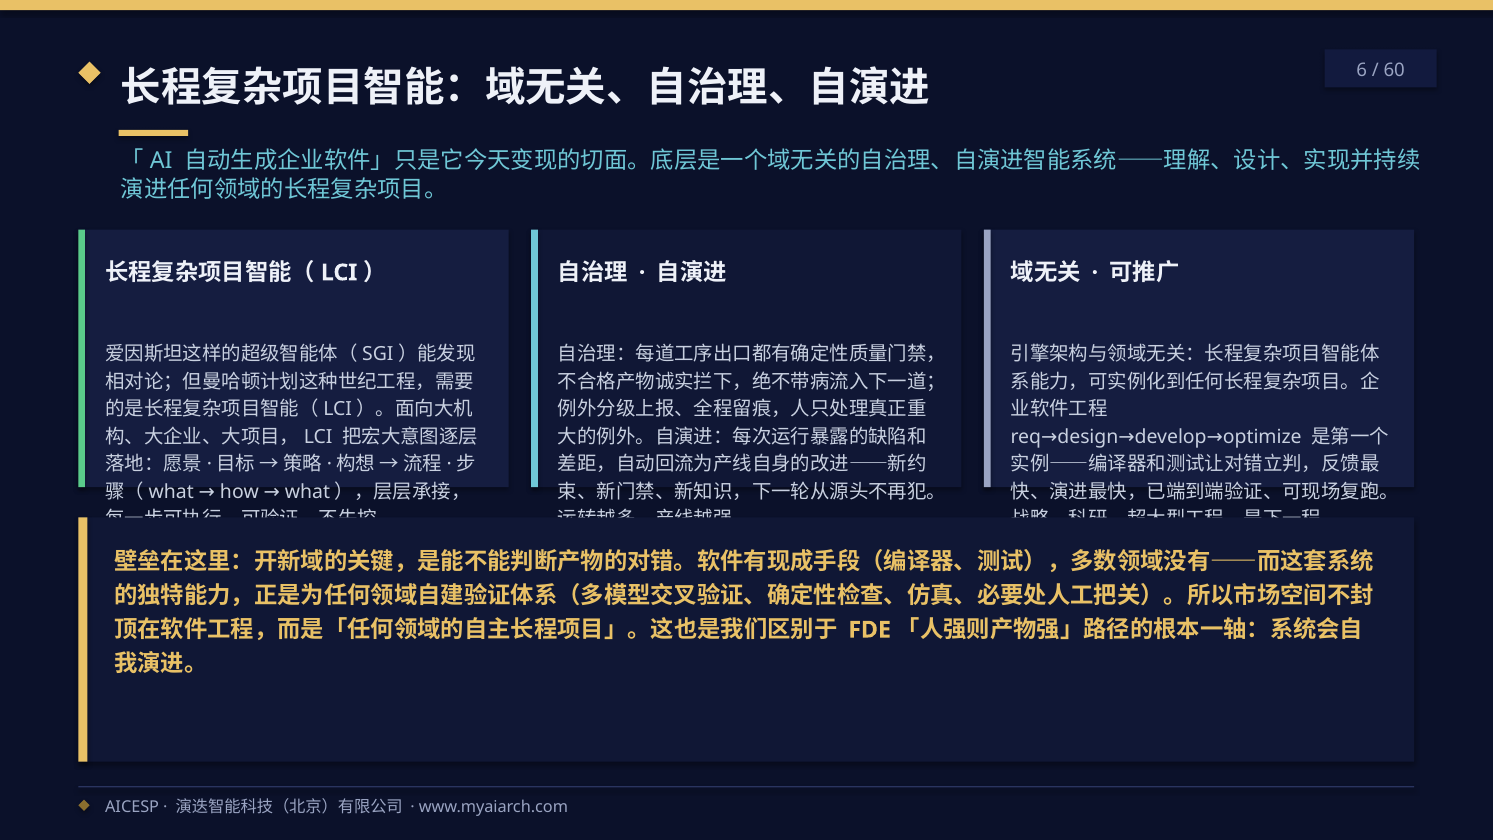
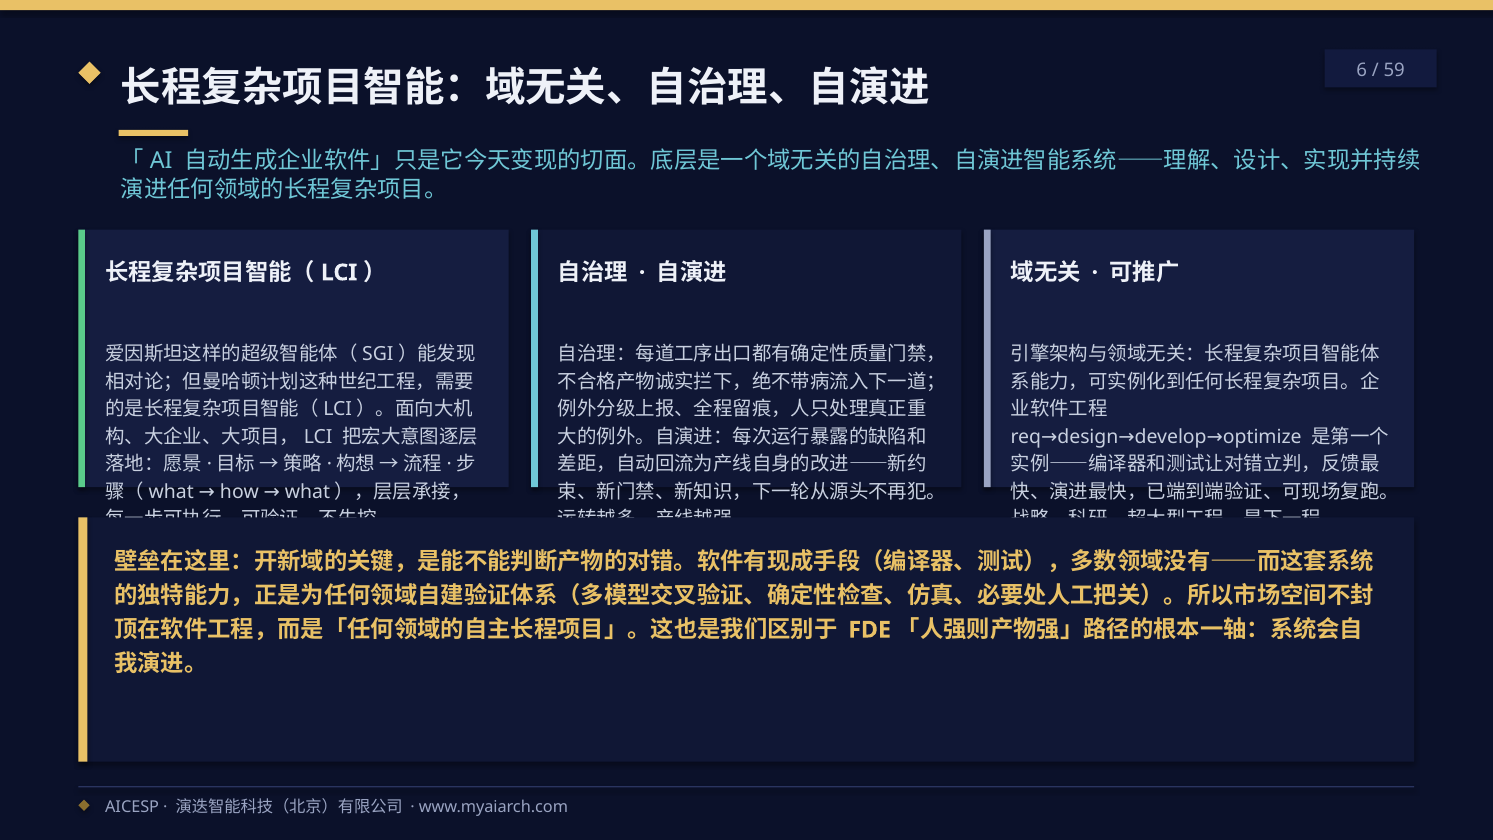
60: 60 -> 59 (1394, 70)
